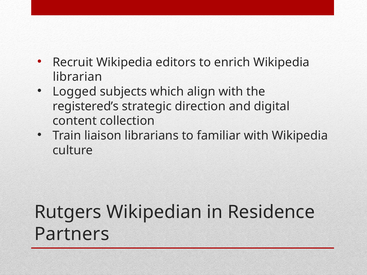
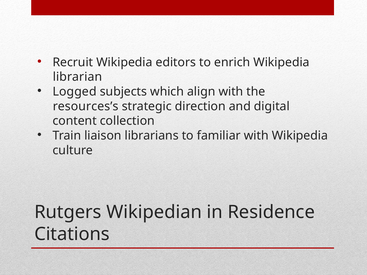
registered’s: registered’s -> resources’s (86, 106)
Partners: Partners -> Citations (72, 234)
